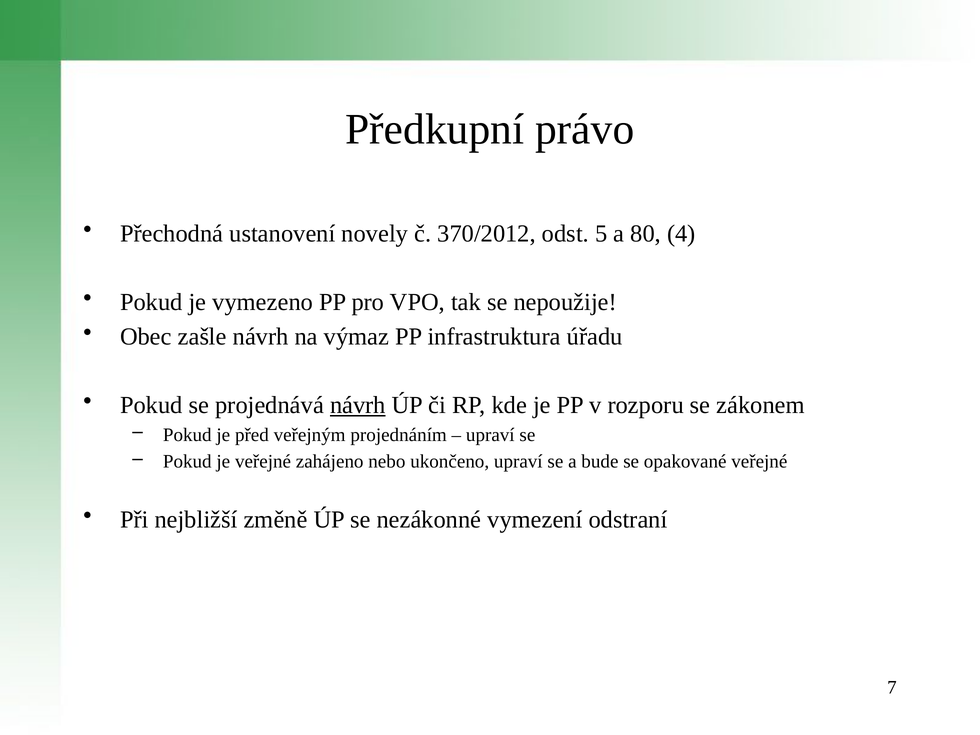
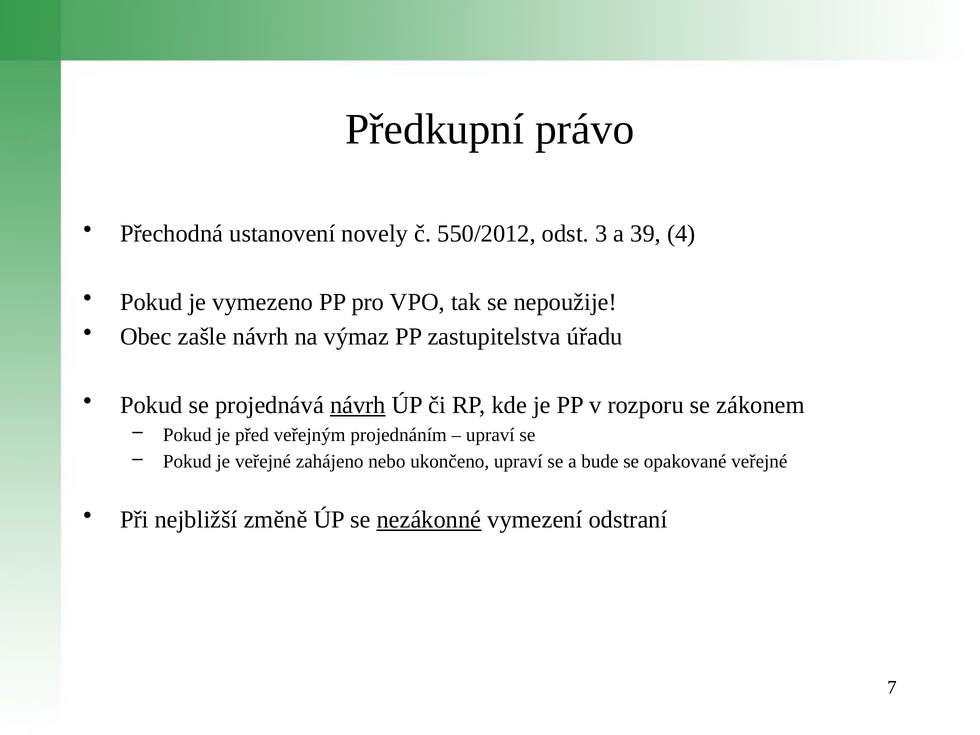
370/2012: 370/2012 -> 550/2012 (487, 234)
5: 5 -> 3 (601, 234)
80: 80 -> 39 (646, 234)
infrastruktura: infrastruktura -> zastupitelstva (494, 337)
nezákonné underline: none -> present (429, 520)
